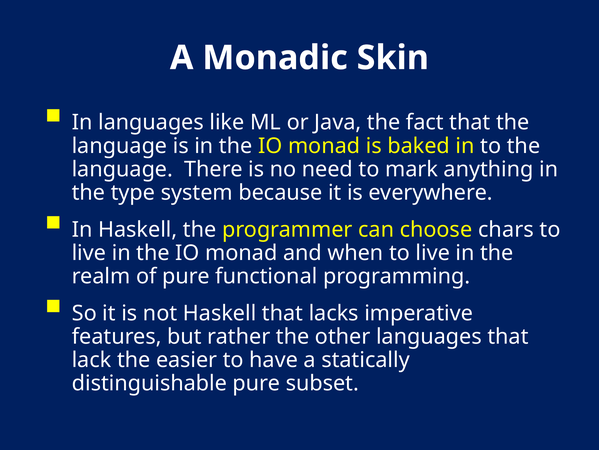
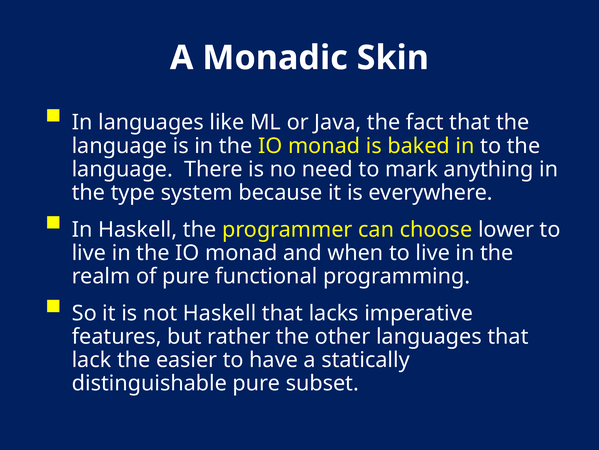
chars: chars -> lower (506, 229)
